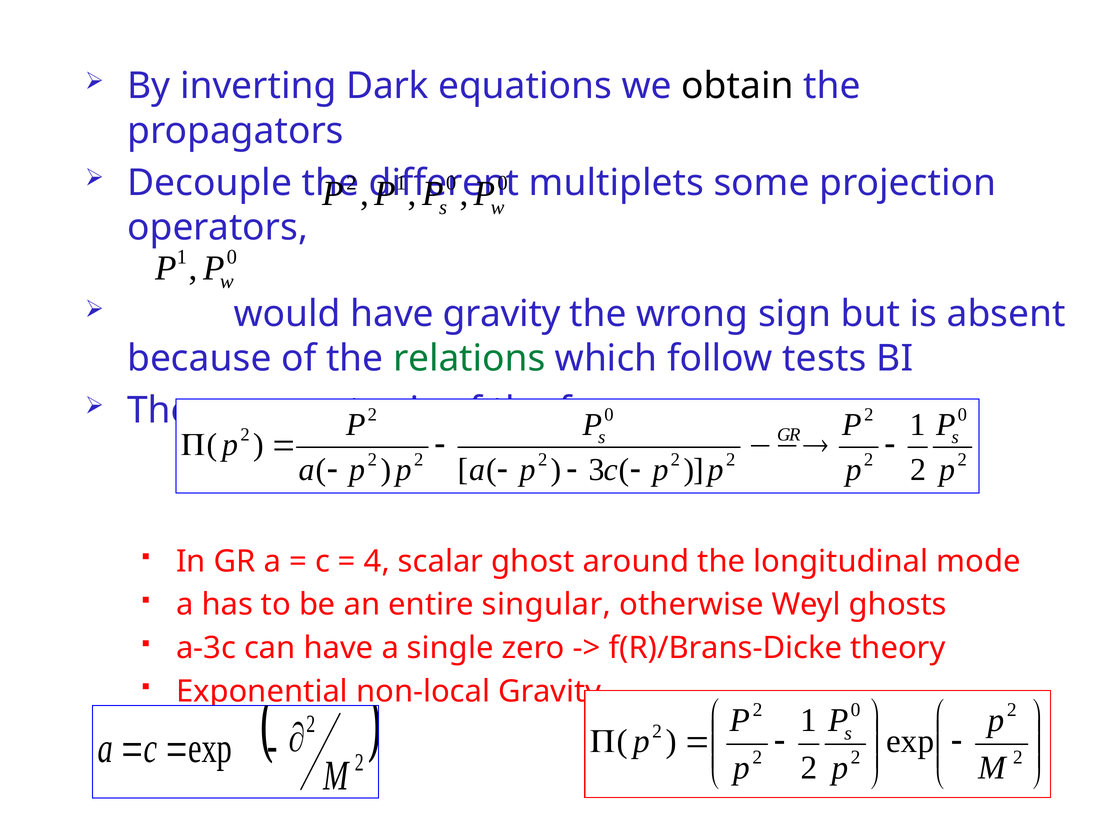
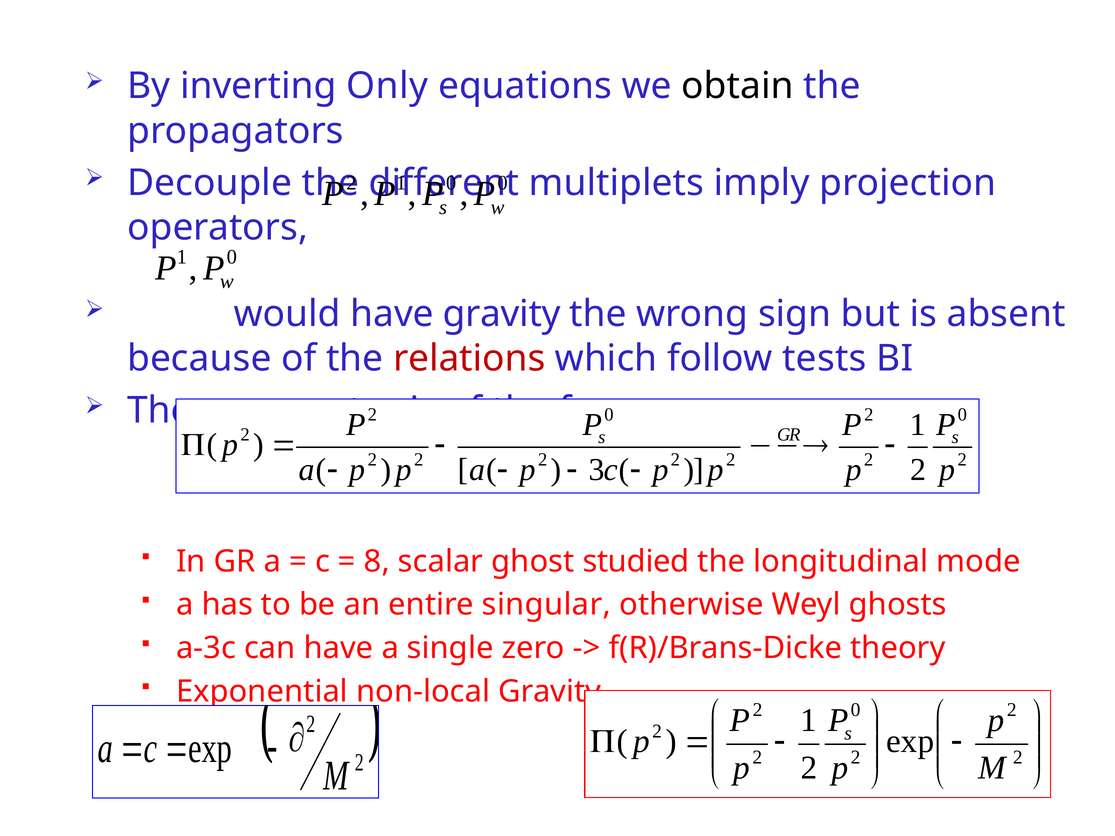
Dark: Dark -> Only (387, 86)
some: some -> imply (762, 183)
relations colour: green -> red (469, 359)
4: 4 -> 8 (377, 561)
around: around -> studied (636, 561)
